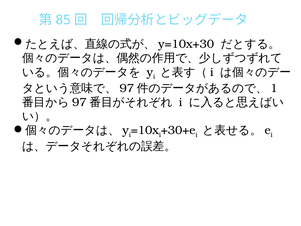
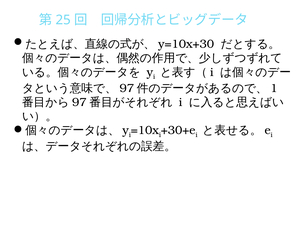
85: 85 -> 25 (63, 20)
